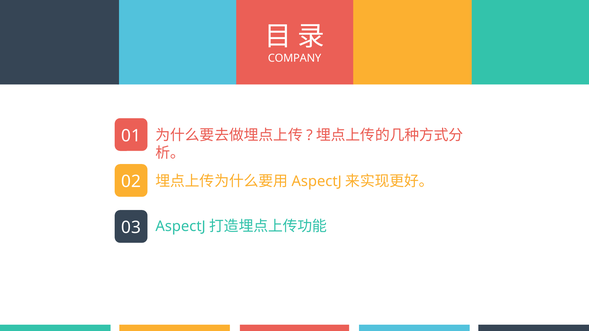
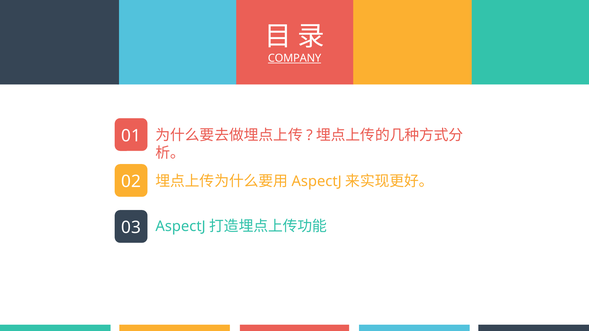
COMPANY underline: none -> present (295, 58)
